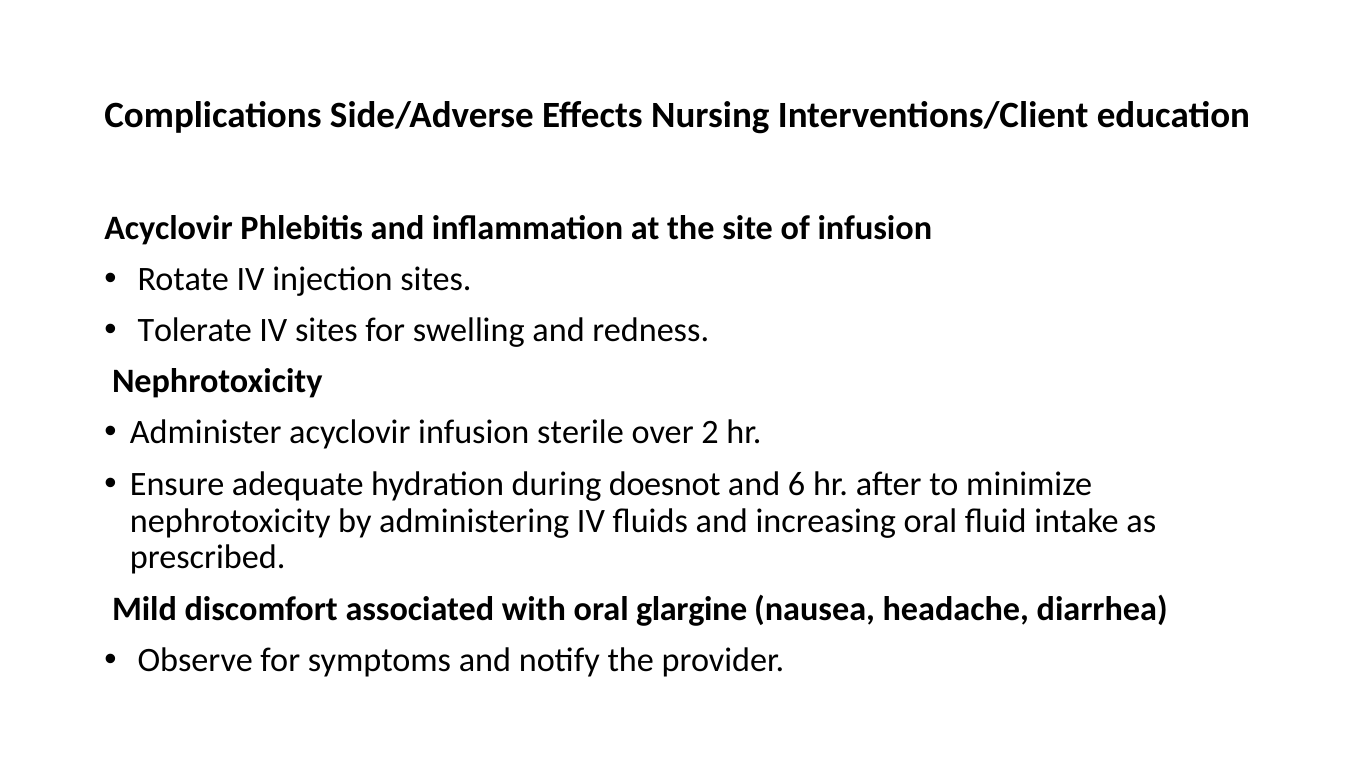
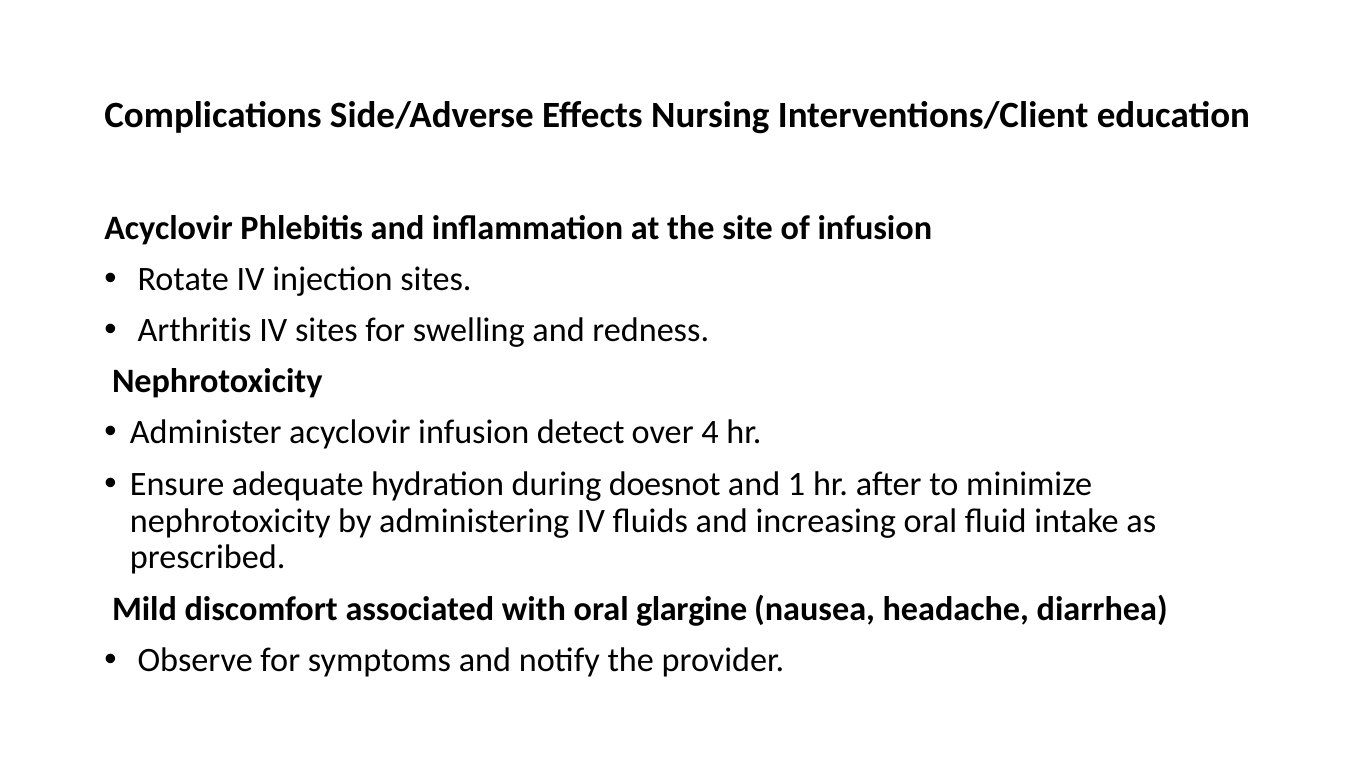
Tolerate: Tolerate -> Arthritis (195, 331)
sterile: sterile -> detect (581, 433)
2: 2 -> 4 (710, 433)
6: 6 -> 1 (797, 484)
